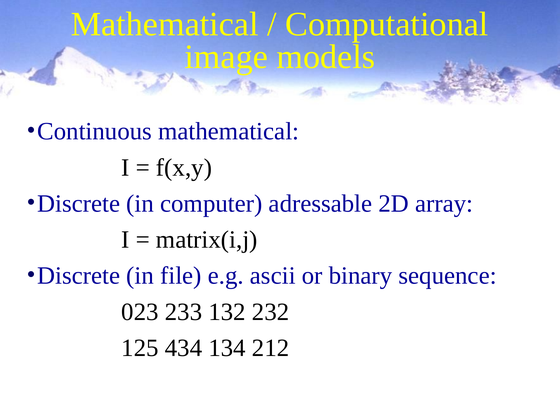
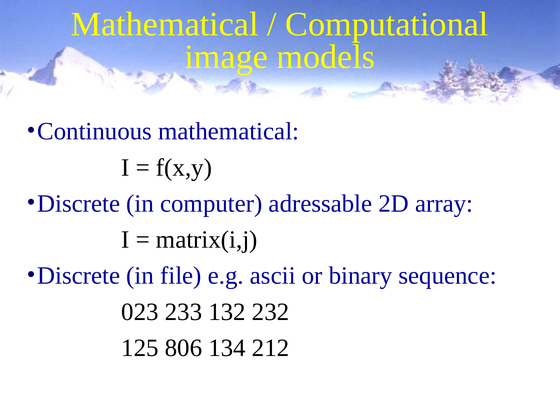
434: 434 -> 806 (184, 348)
